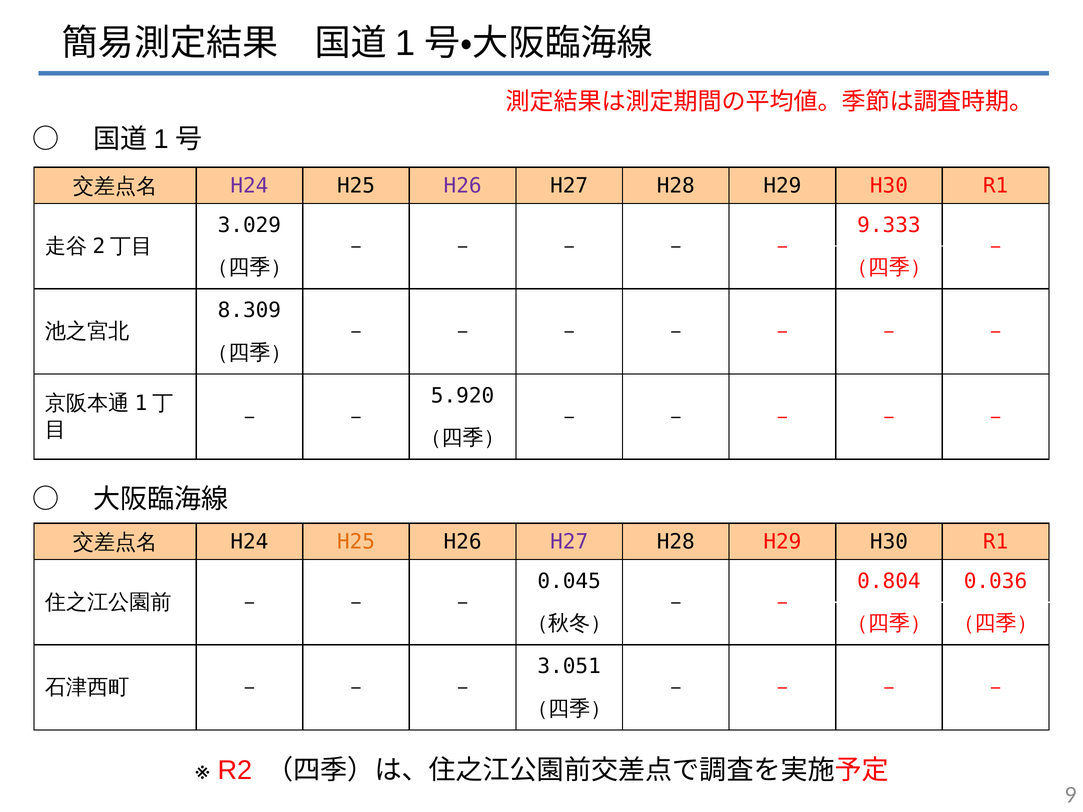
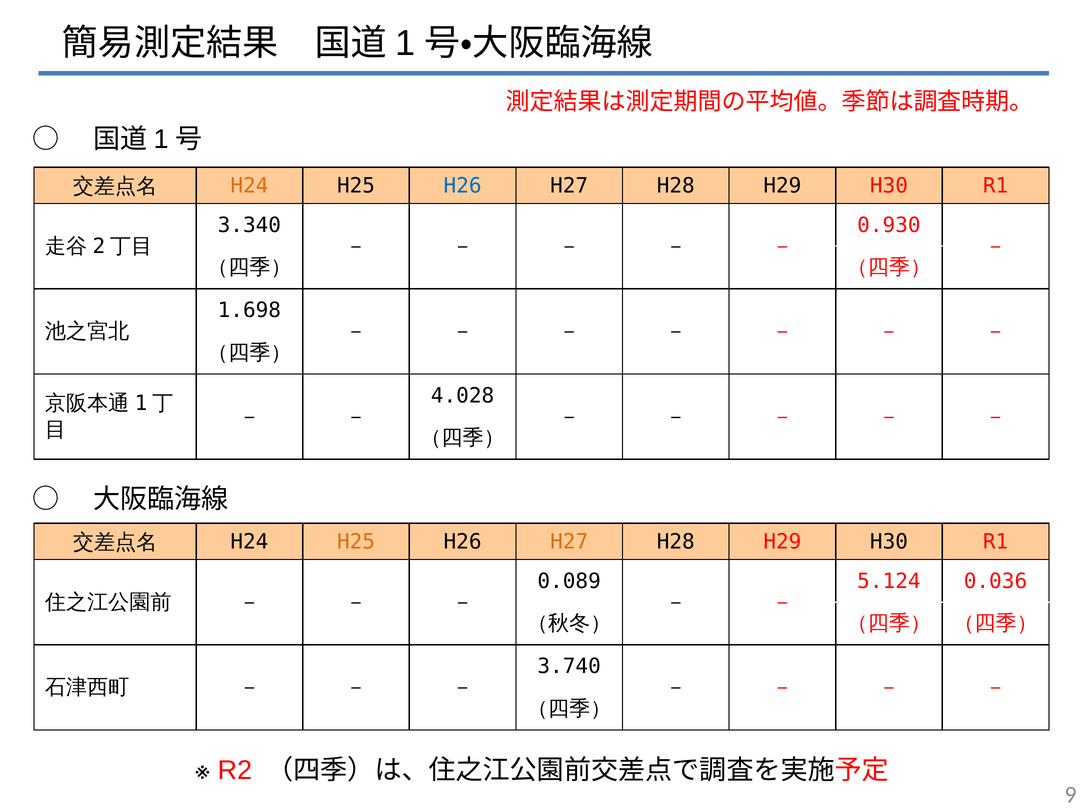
H24 colour: purple -> orange (249, 186)
H26 colour: purple -> blue (463, 186)
3.029: 3.029 -> 3.340 (249, 225)
9.333: 9.333 -> 0.930 (889, 225)
8.309: 8.309 -> 1.698 (249, 310)
5.920: 5.920 -> 4.028 (463, 396)
H27 colour: purple -> orange (569, 542)
0.045: 0.045 -> 0.089 (569, 581)
0.804: 0.804 -> 5.124 (889, 581)
3.051: 3.051 -> 3.740 (569, 667)
